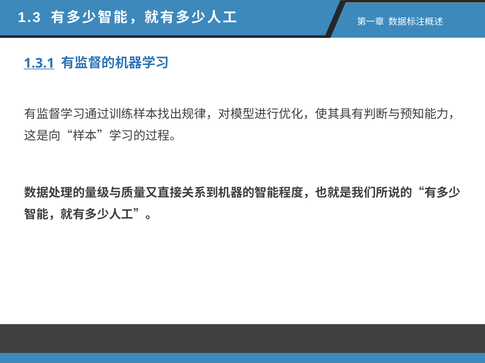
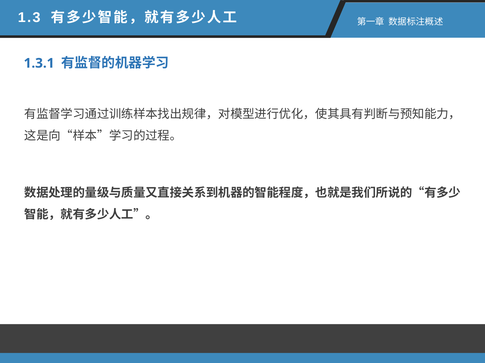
1.3.1 underline: present -> none (39, 63)
